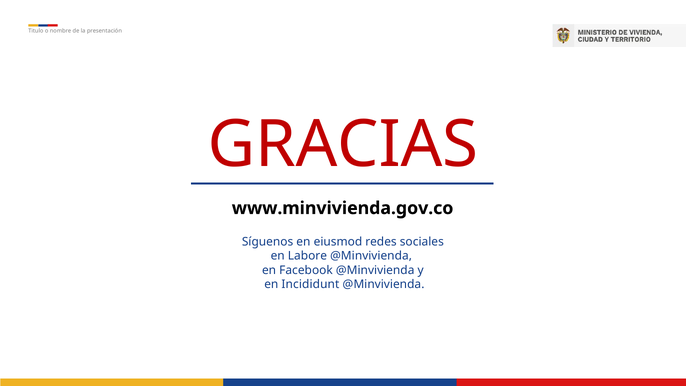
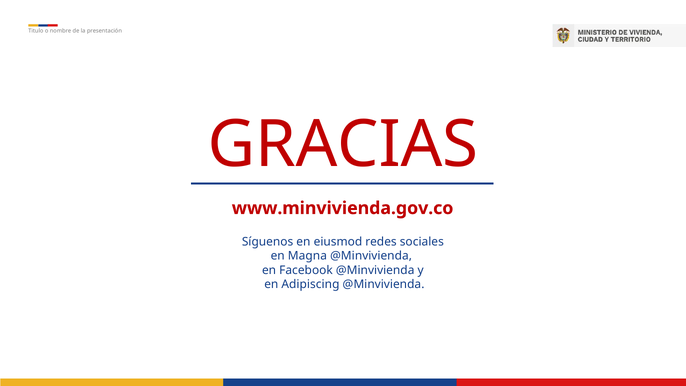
www.minvivienda.gov.co colour: black -> red (343, 208)
Labore: Labore -> Magna (307, 256)
Incididunt: Incididunt -> Adipiscing (310, 285)
